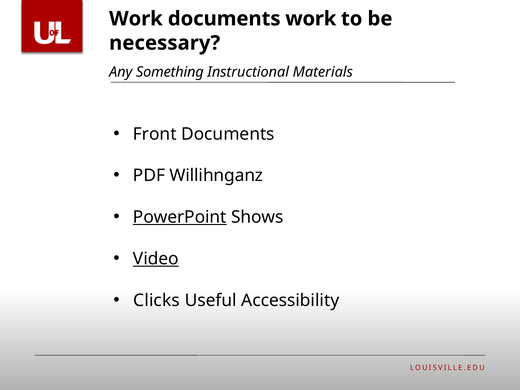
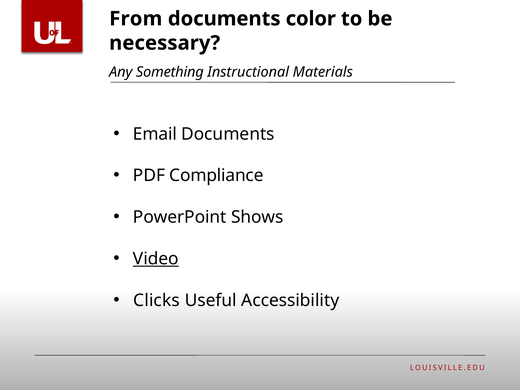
Work: Work -> From (136, 19)
documents work: work -> color (311, 19)
Front: Front -> Email (155, 134)
Willihnganz: Willihnganz -> Compliance (216, 176)
PowerPoint underline: present -> none (180, 217)
